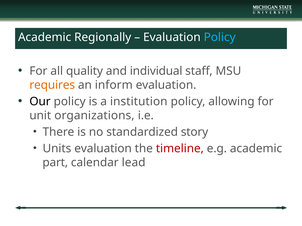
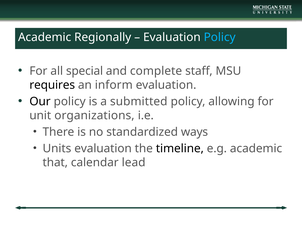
quality: quality -> special (85, 71)
individual: individual -> complete (156, 71)
requires colour: orange -> black (52, 85)
institution: institution -> submitted (139, 102)
story: story -> ways (195, 132)
timeline colour: red -> black (180, 149)
part: part -> that (55, 163)
